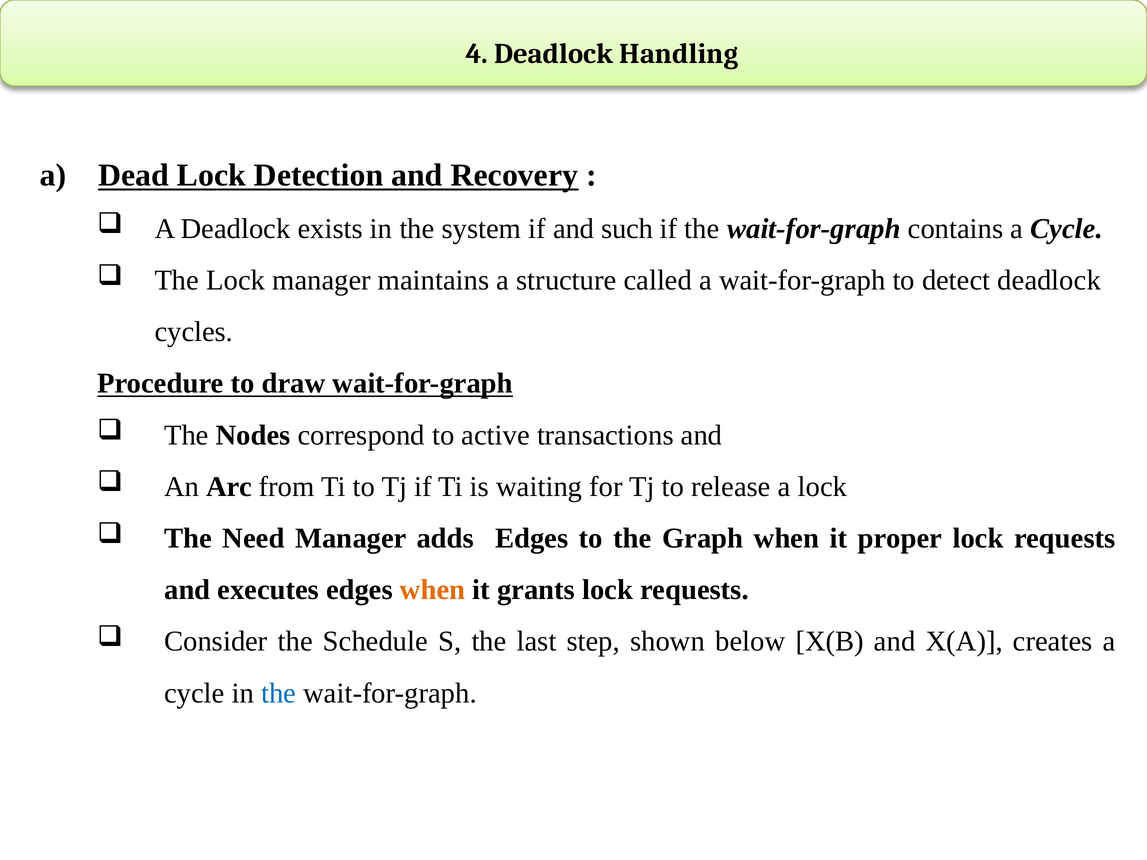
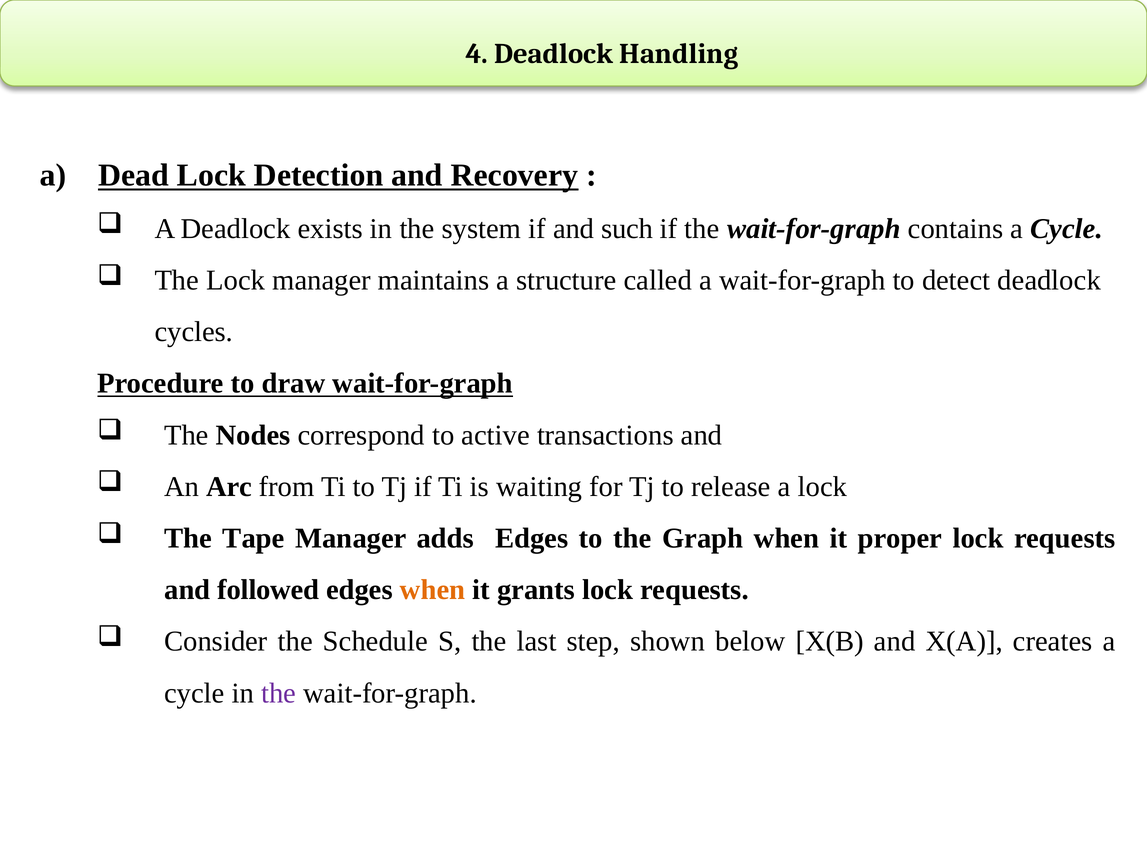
Need: Need -> Tape (253, 538)
executes: executes -> followed (268, 590)
the colour: blue -> purple (279, 693)
